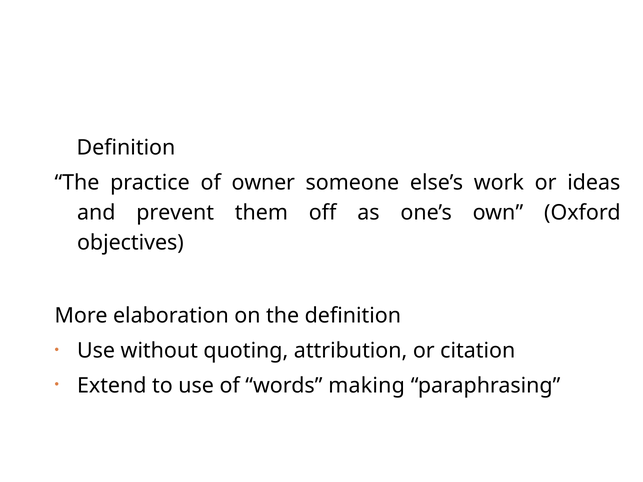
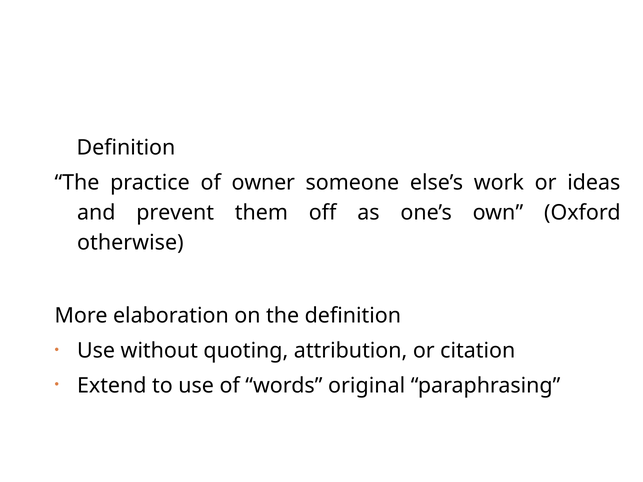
objectives: objectives -> otherwise (130, 243)
making: making -> original (367, 386)
